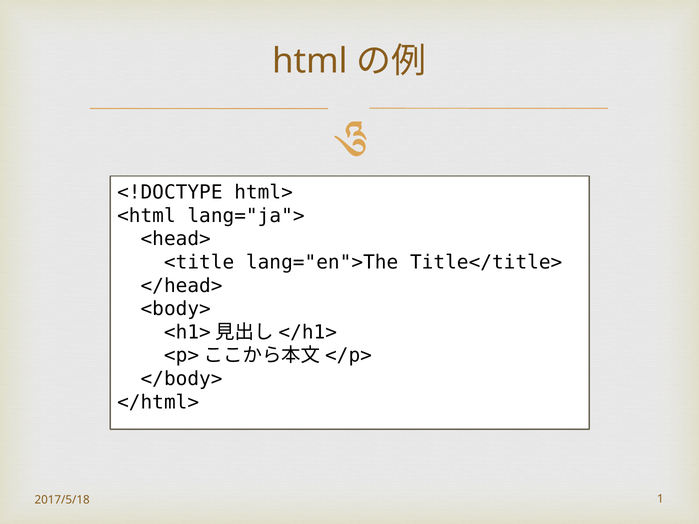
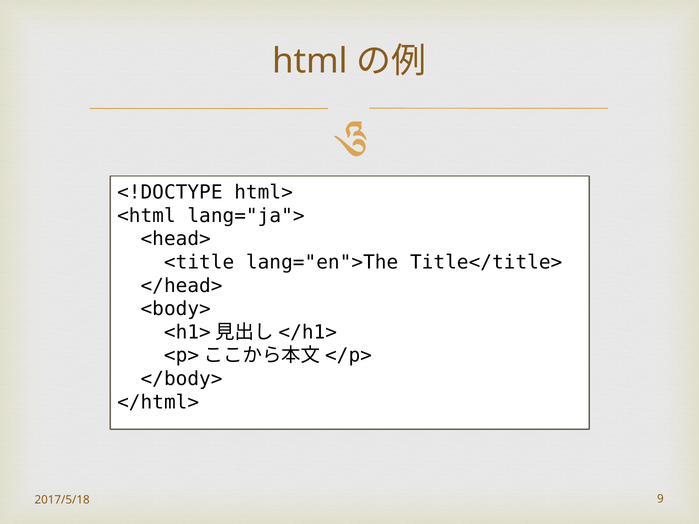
1: 1 -> 9 (660, 499)
